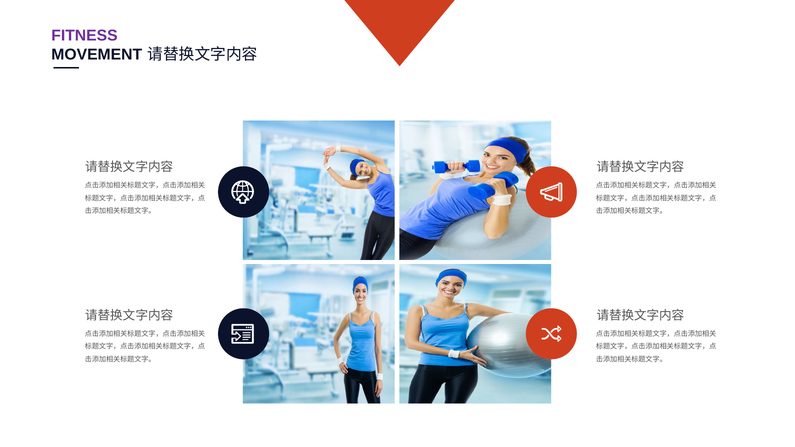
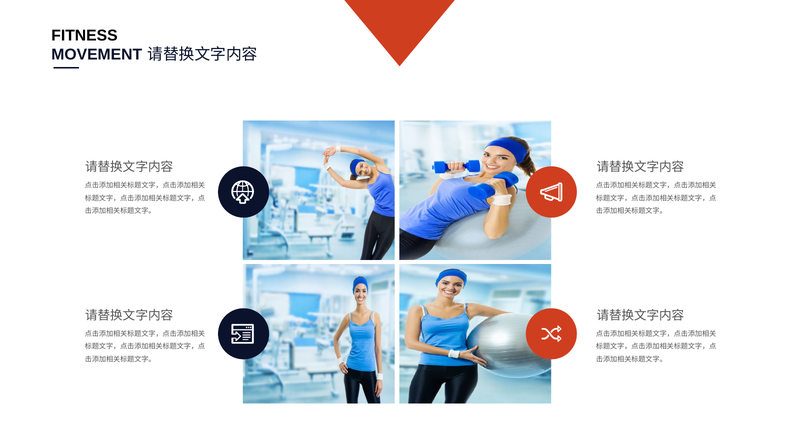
FITNESS colour: purple -> black (84, 36)
